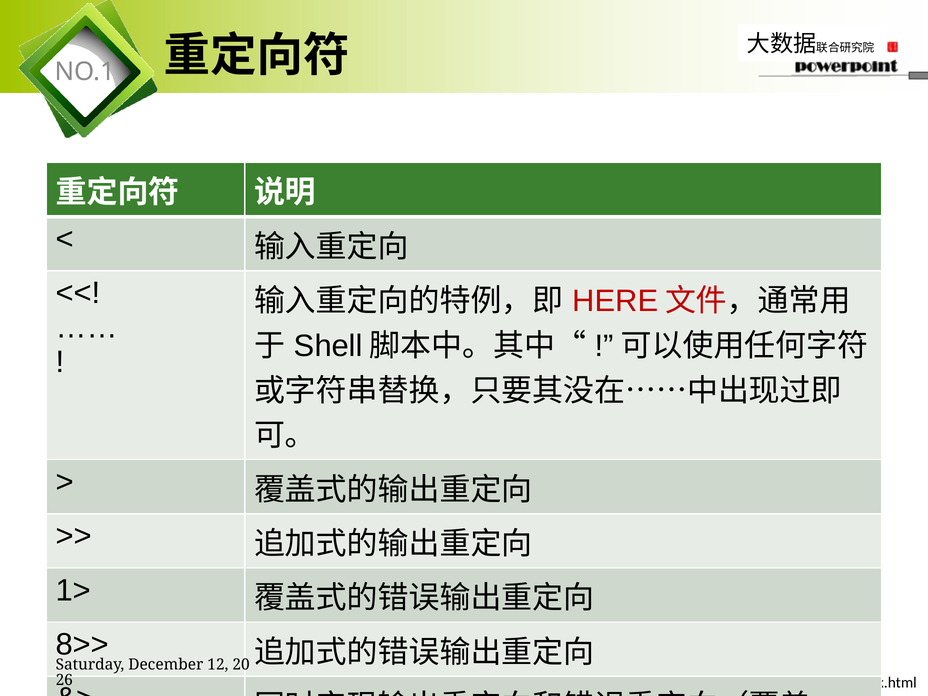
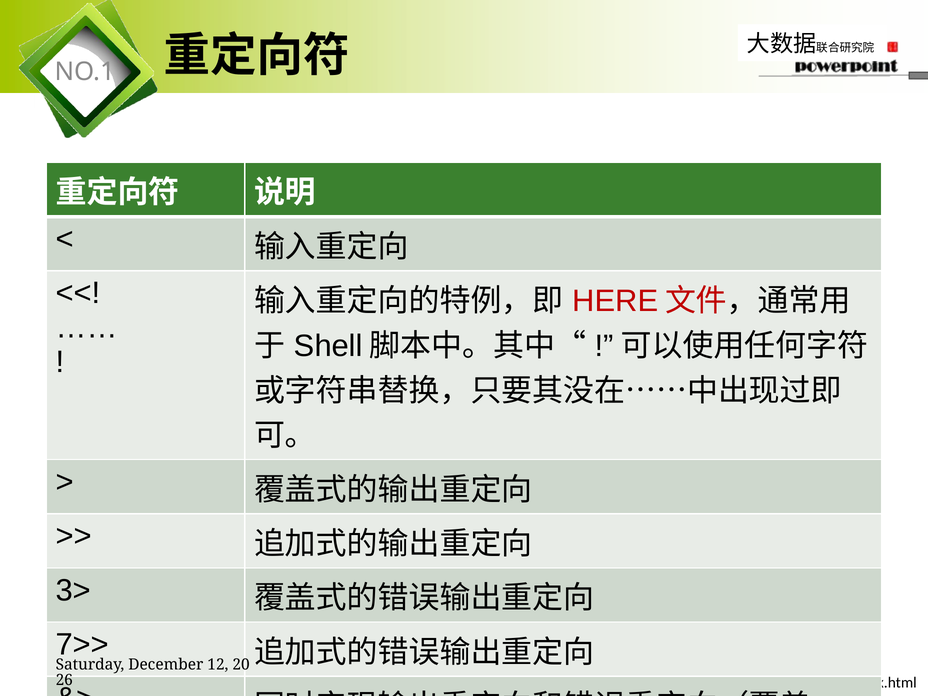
1>: 1> -> 3> (73, 590)
8>>: 8>> -> 7>> (82, 645)
